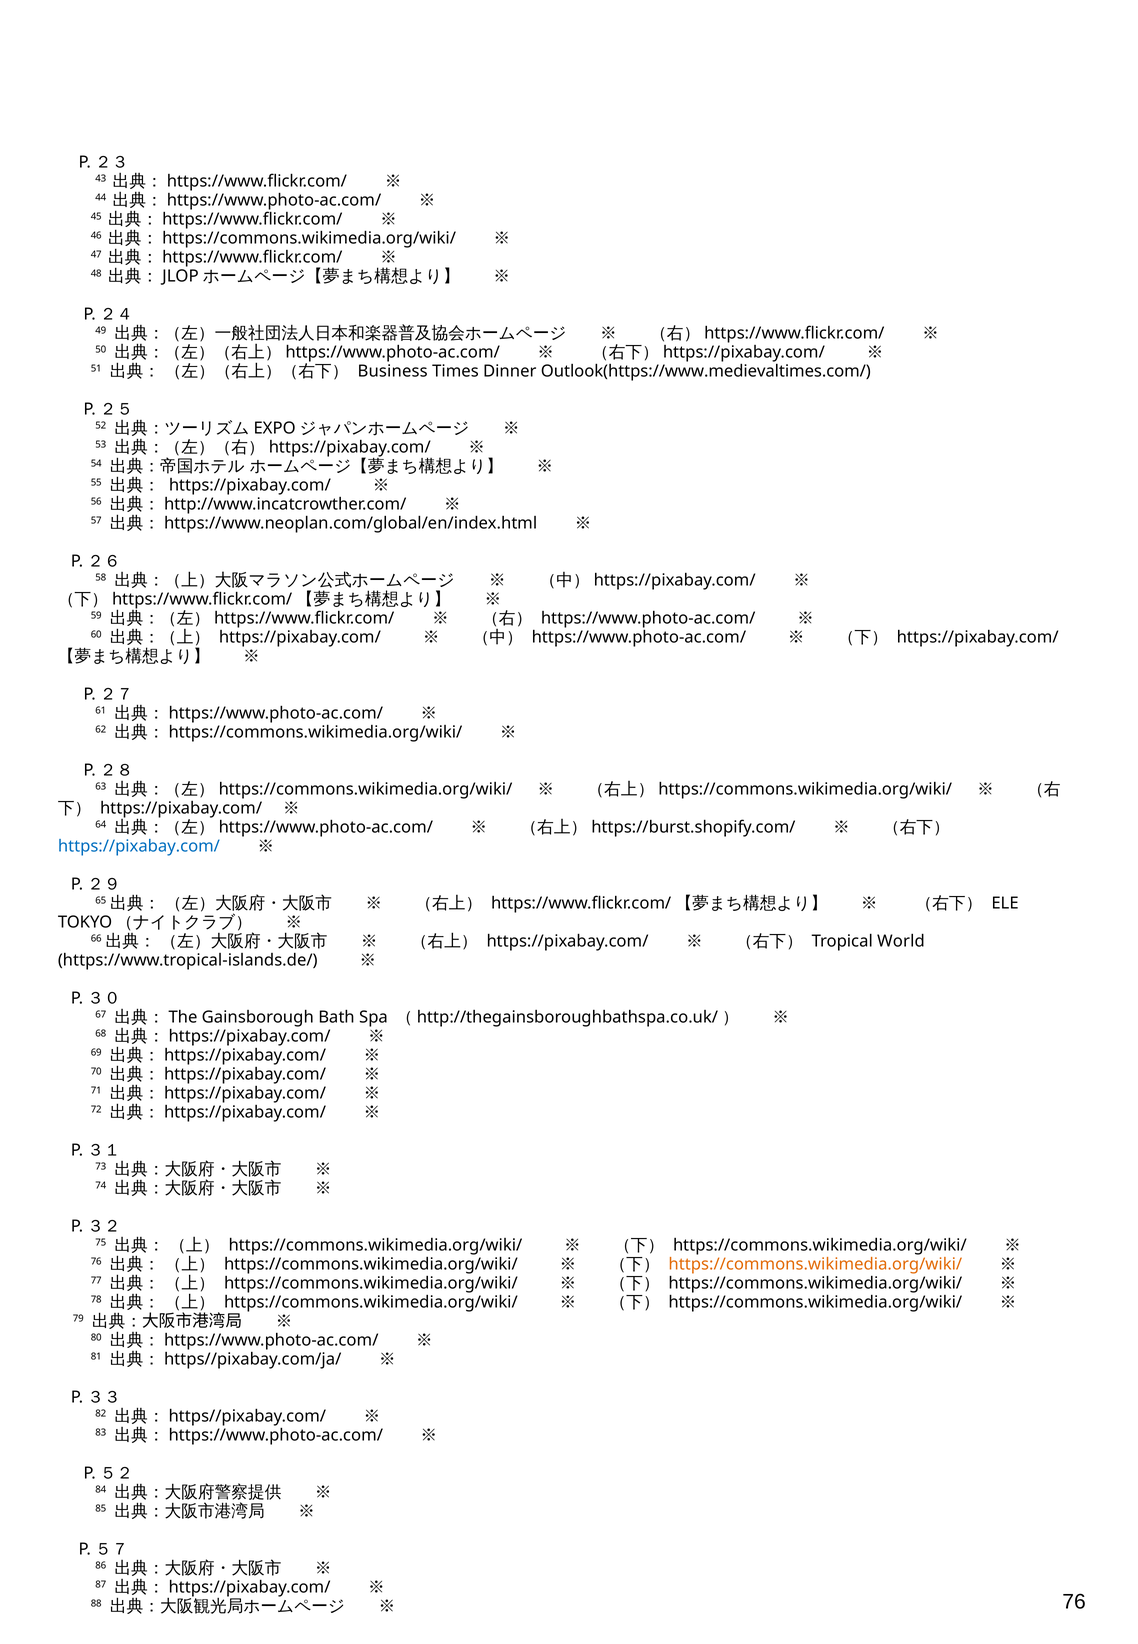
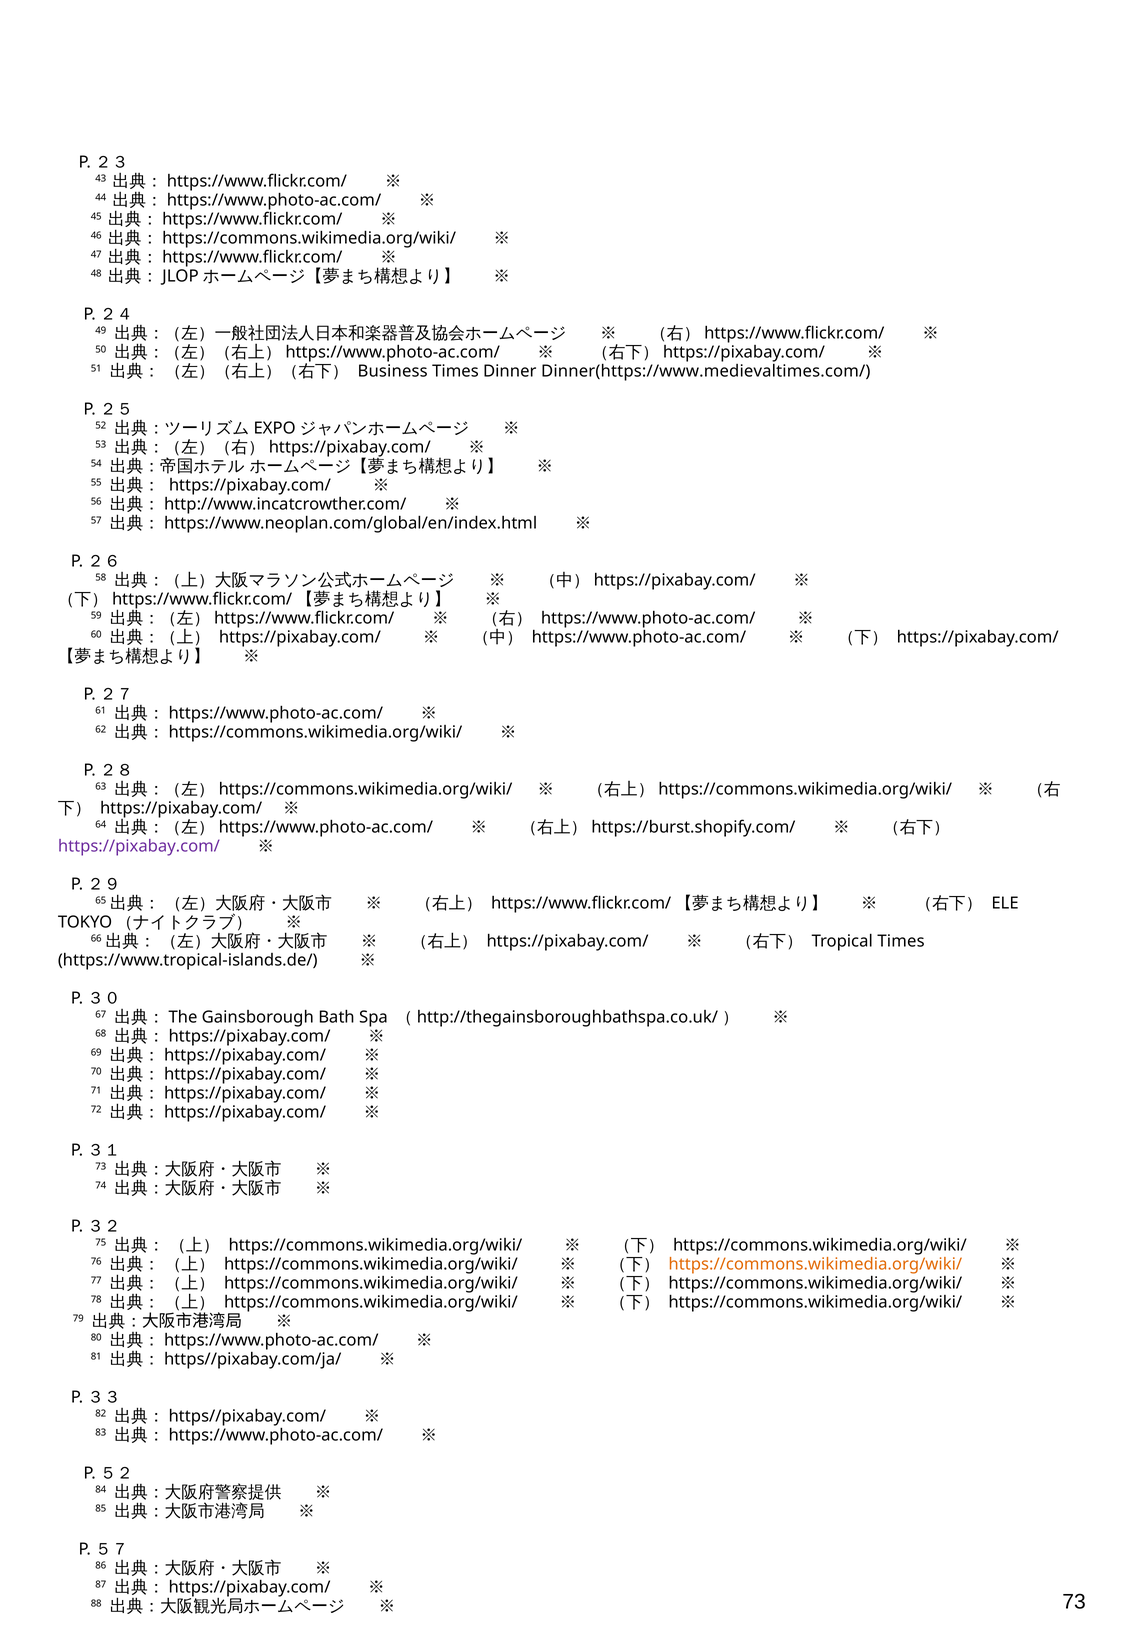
Outlook(https://www.medievaltimes.com/: Outlook(https://www.medievaltimes.com/ -> Dinner(https://www.medievaltimes.com/ (706, 371)
https://pixabay.com/ colour: blue -> purple (139, 846)
Tropical World: World -> Times (901, 941)
76: 76 -> 73 (1074, 1602)
